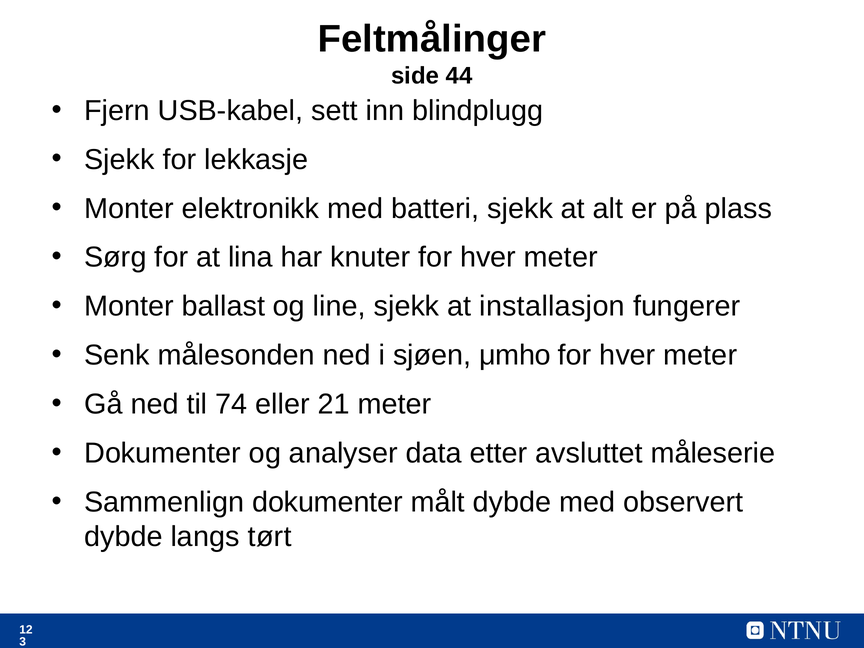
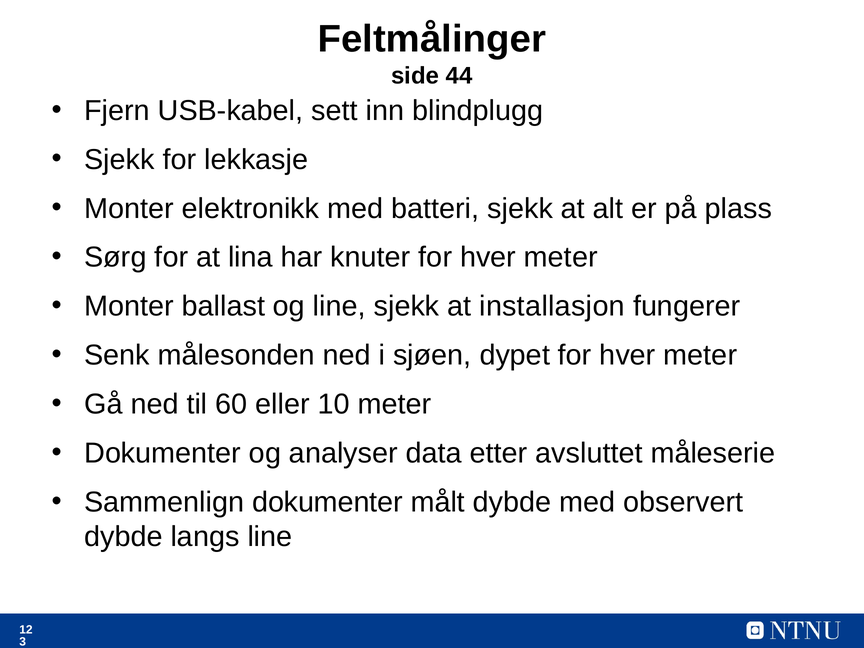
μmho: μmho -> dypet (515, 355)
74: 74 -> 60 (231, 404)
21: 21 -> 10 (334, 404)
langs tørt: tørt -> line (270, 537)
